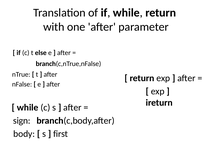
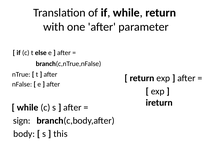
first: first -> this (60, 134)
